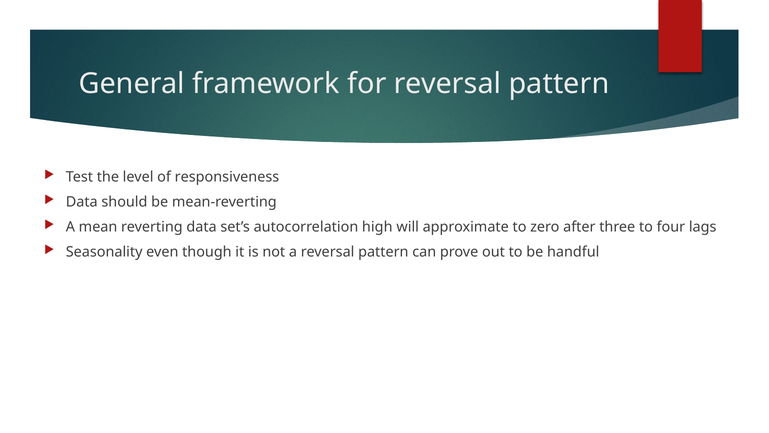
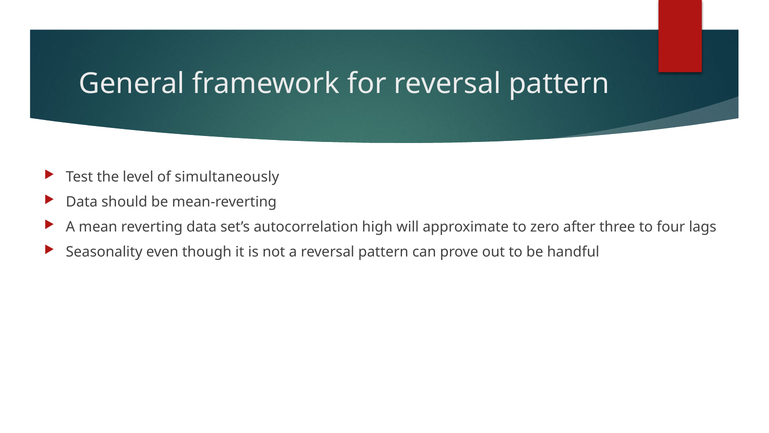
responsiveness: responsiveness -> simultaneously (227, 177)
